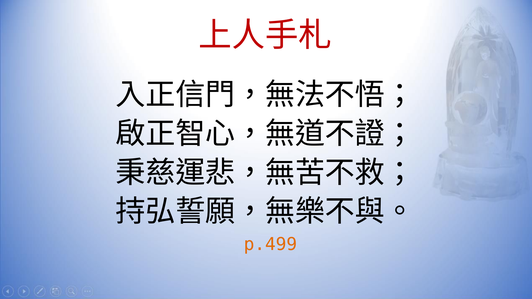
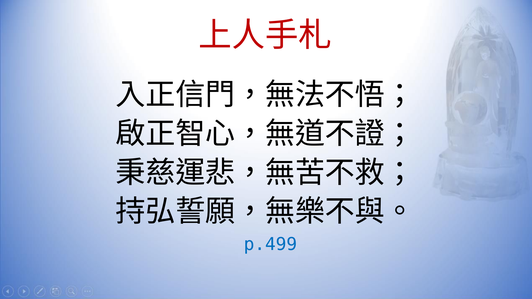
p.499 colour: orange -> blue (270, 244)
